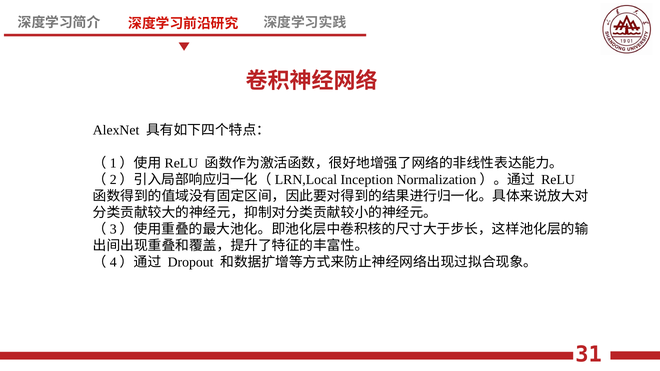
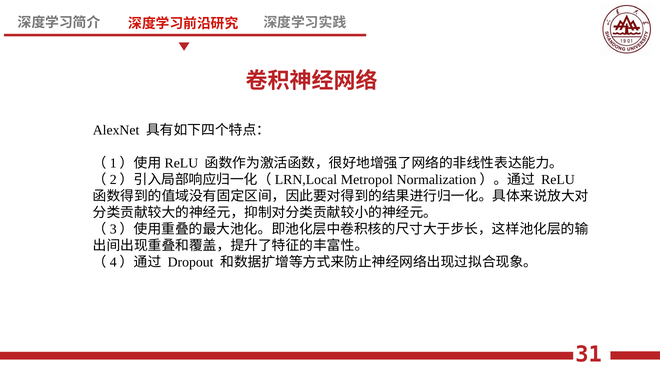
Inception: Inception -> Metropol (367, 180)
